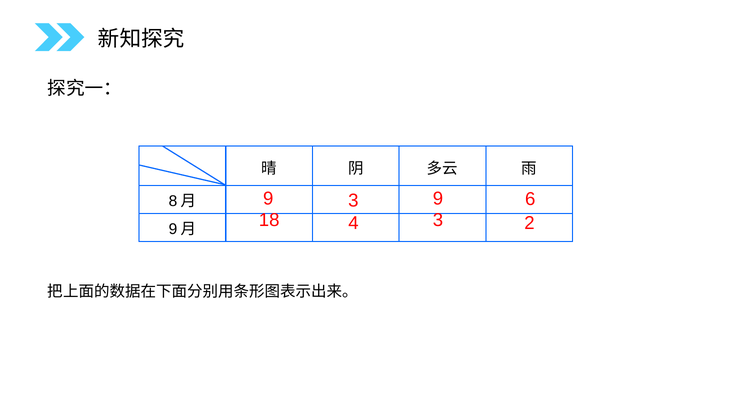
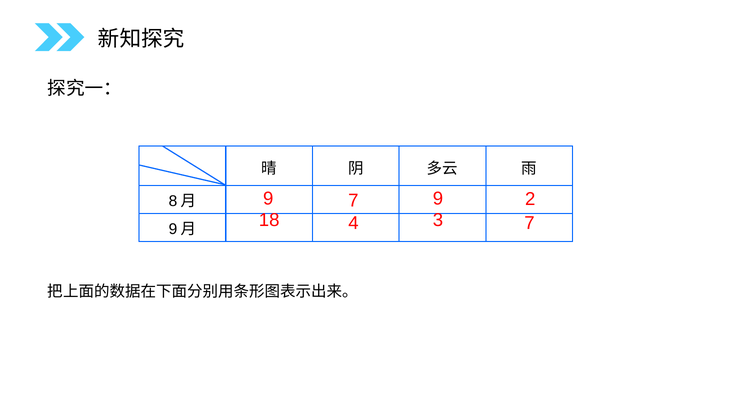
9 3: 3 -> 7 (353, 201)
6: 6 -> 2 (530, 199)
3 2: 2 -> 7 (530, 223)
